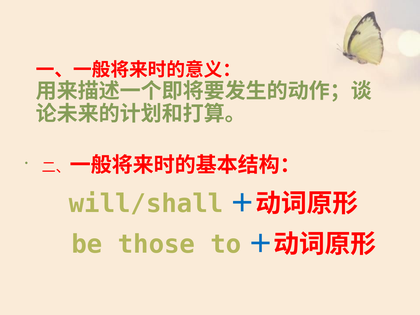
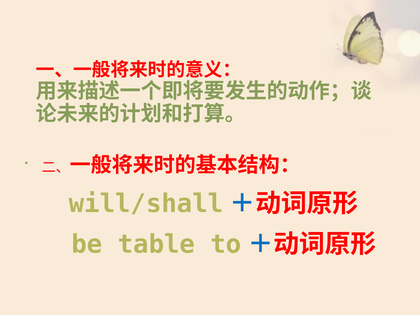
those: those -> table (156, 245)
